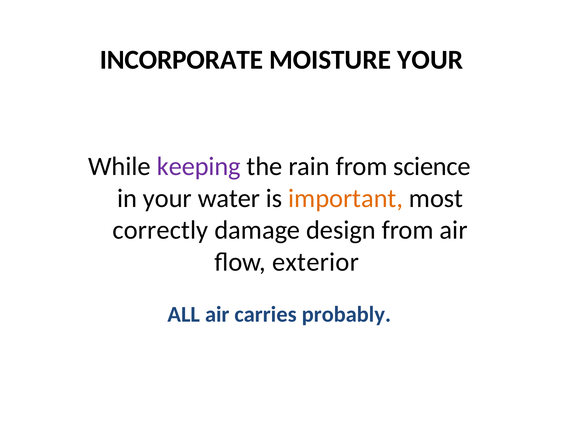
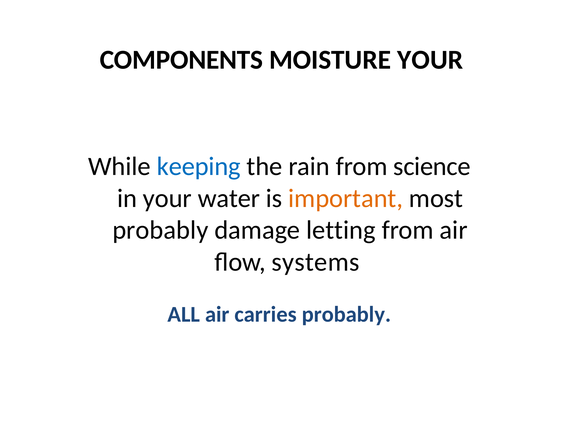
INCORPORATE: INCORPORATE -> COMPONENTS (181, 60)
keeping colour: purple -> blue (199, 166)
correctly: correctly -> probably (160, 230)
design: design -> letting (341, 230)
exterior: exterior -> systems (316, 262)
